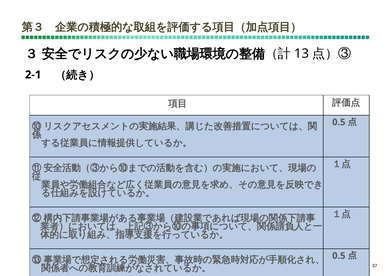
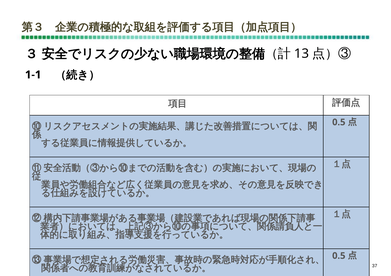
2-1: 2-1 -> 1-1 (33, 75)
